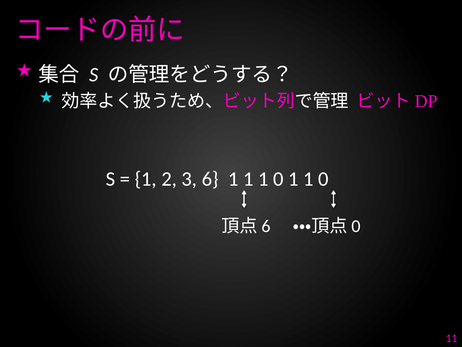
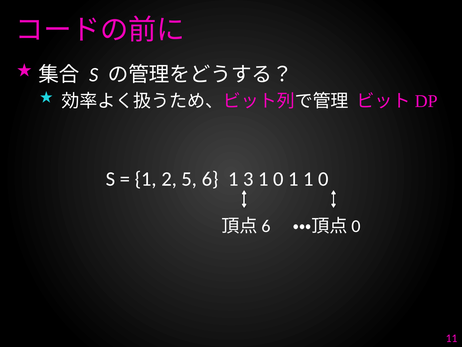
3: 3 -> 5 (189, 179)
1: 1 -> 3 (248, 179)
